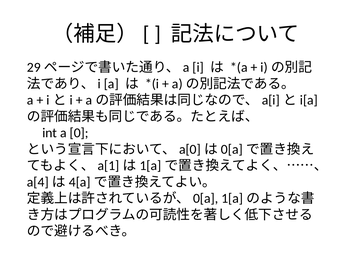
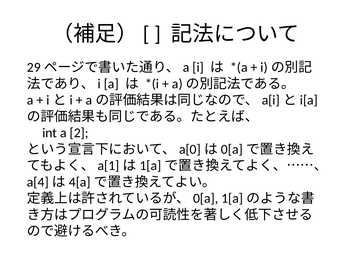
0: 0 -> 2 (79, 133)
